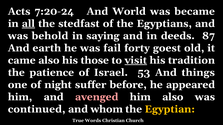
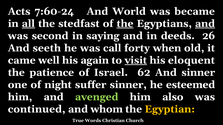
7:20-24: 7:20-24 -> 7:60-24 (54, 11)
the underline: none -> present (125, 24)
and underline: none -> present (205, 24)
behold: behold -> second (50, 36)
87: 87 -> 26 (209, 36)
earth: earth -> seeth (47, 48)
fail: fail -> call (112, 48)
goest: goest -> when (167, 48)
came also: also -> well (49, 60)
those: those -> again (95, 60)
tradition: tradition -> eloquent (191, 60)
53: 53 -> 62 (144, 73)
And things: things -> sinner (198, 73)
suffer before: before -> sinner (128, 85)
appeared: appeared -> esteemed (191, 85)
avenged colour: pink -> light green (97, 97)
